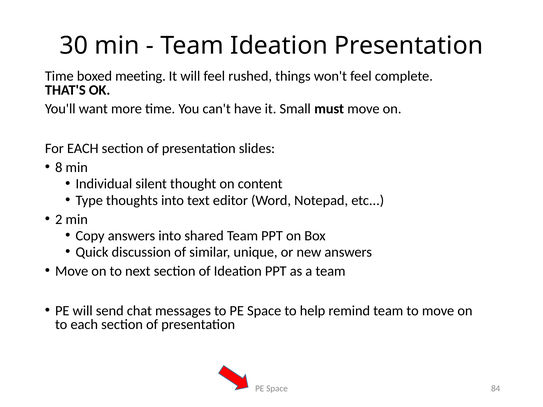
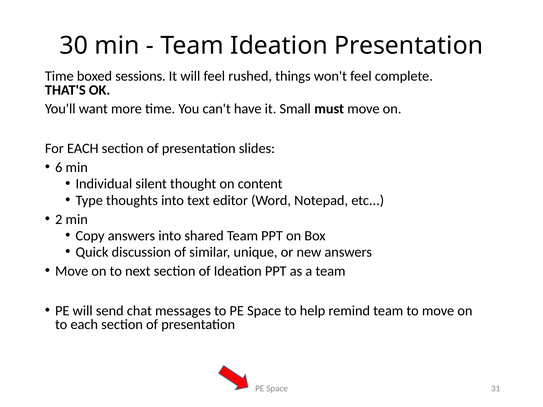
meeting: meeting -> sessions (140, 76)
8: 8 -> 6 (59, 168)
84: 84 -> 31 (496, 389)
